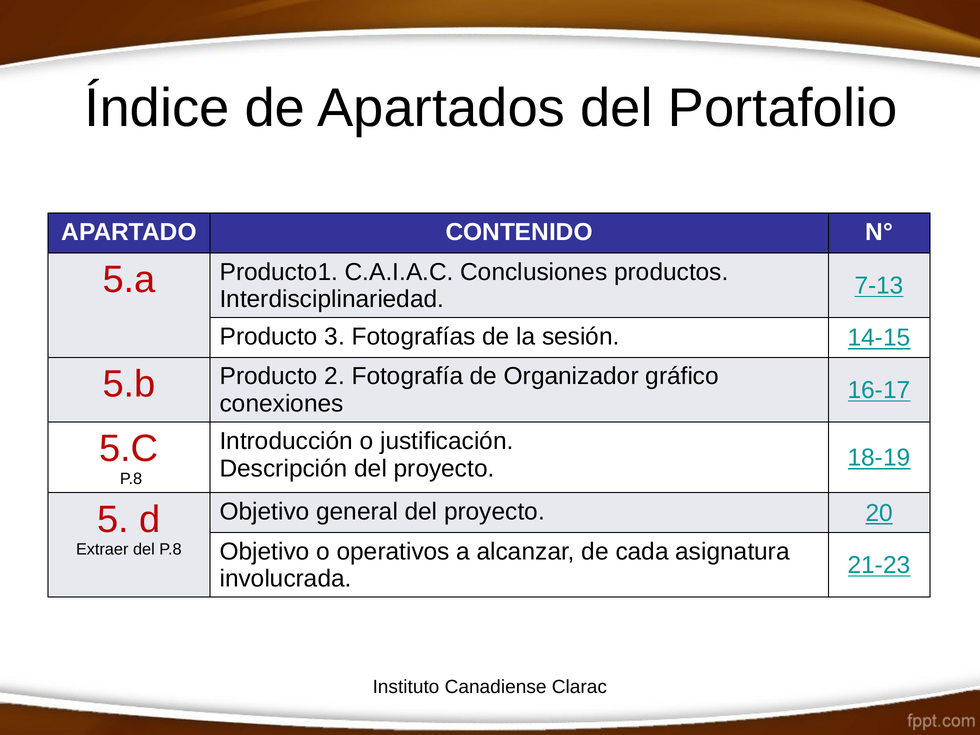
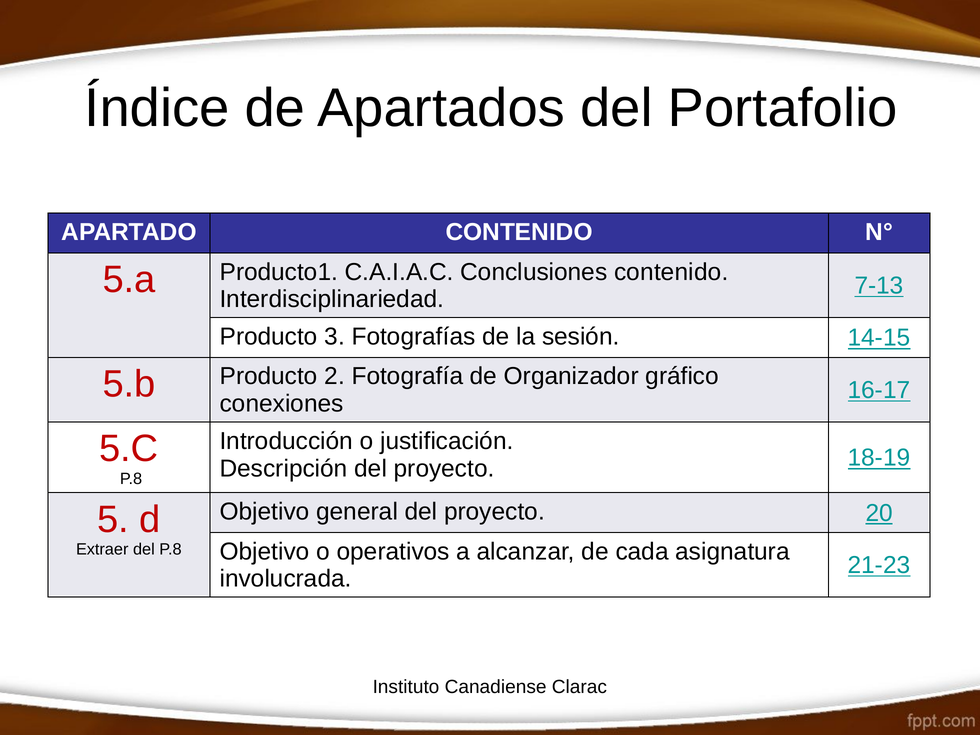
Conclusiones productos: productos -> contenido (671, 272)
